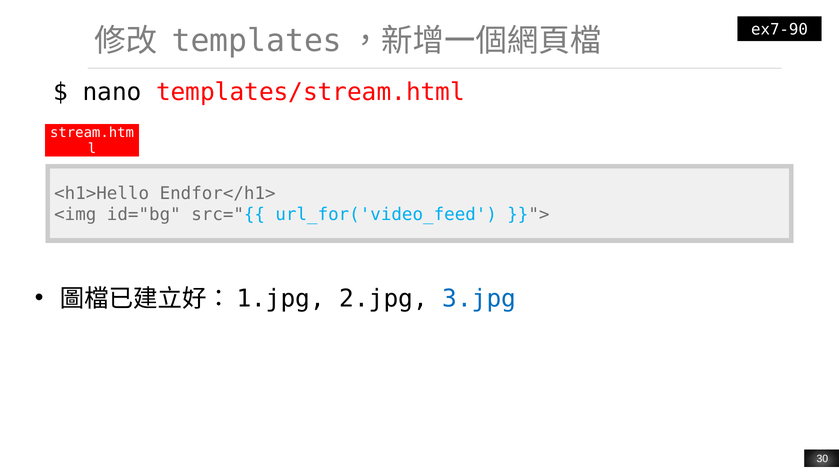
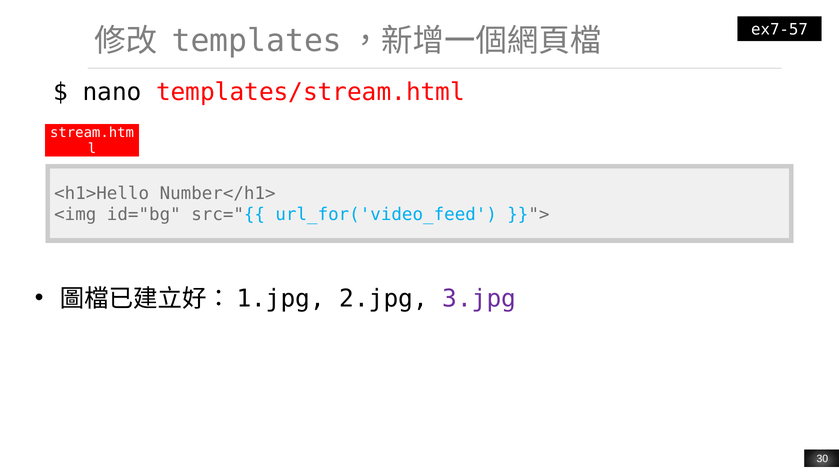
ex7-90: ex7-90 -> ex7-57 (779, 30)
Endfor</h1>: Endfor</h1> -> Number</h1> (218, 193)
3.jpg colour: blue -> purple (479, 299)
